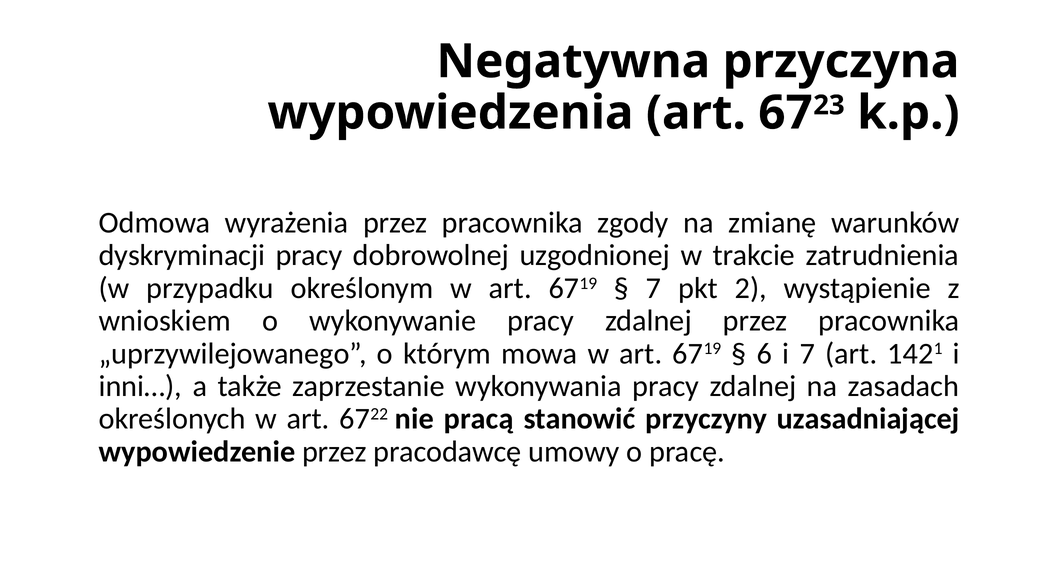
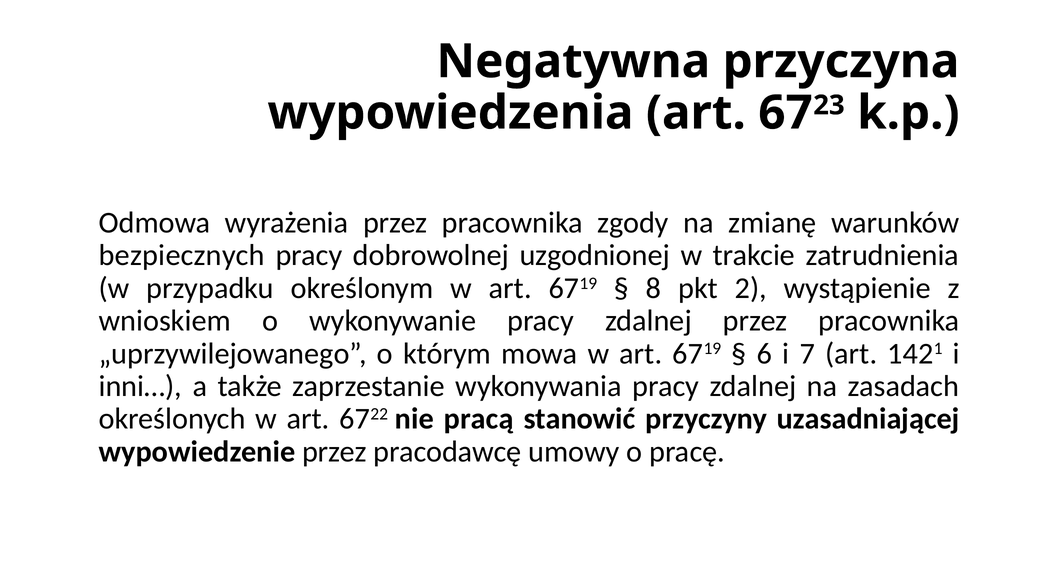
dyskryminacji: dyskryminacji -> bezpiecznych (182, 256)
7: 7 -> 8 (654, 288)
